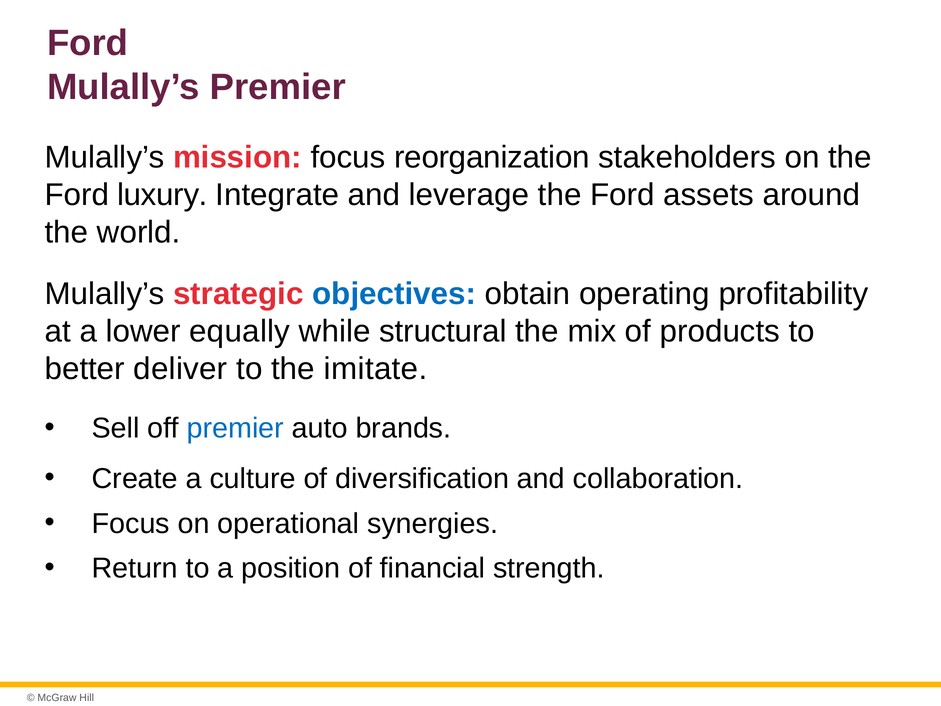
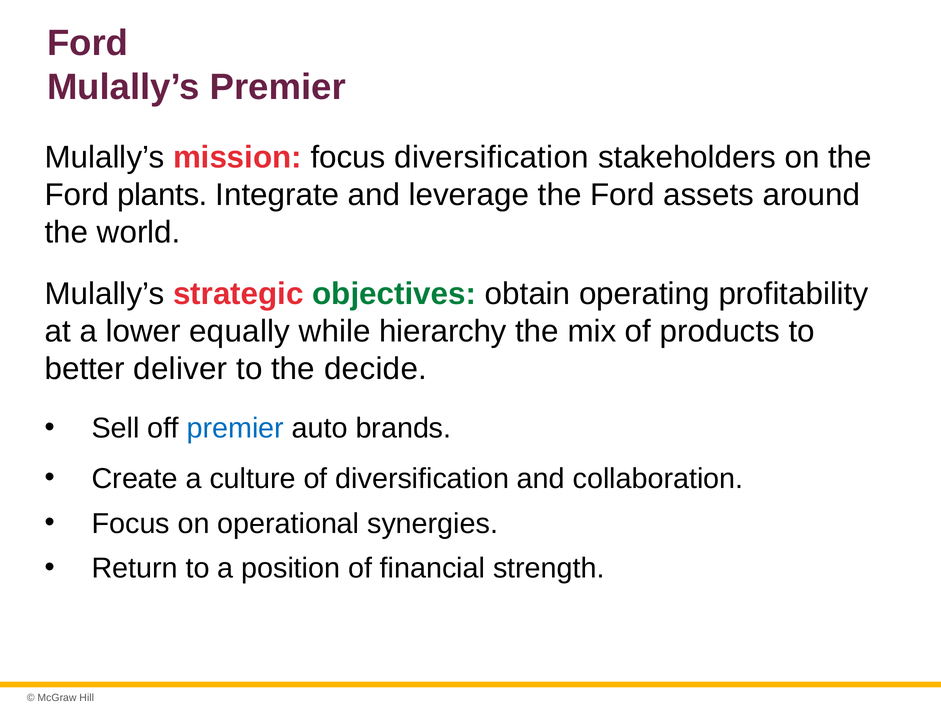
focus reorganization: reorganization -> diversification (492, 157)
luxury: luxury -> plants (162, 195)
objectives colour: blue -> green (394, 294)
structural: structural -> hierarchy (443, 331)
imitate: imitate -> decide (376, 369)
